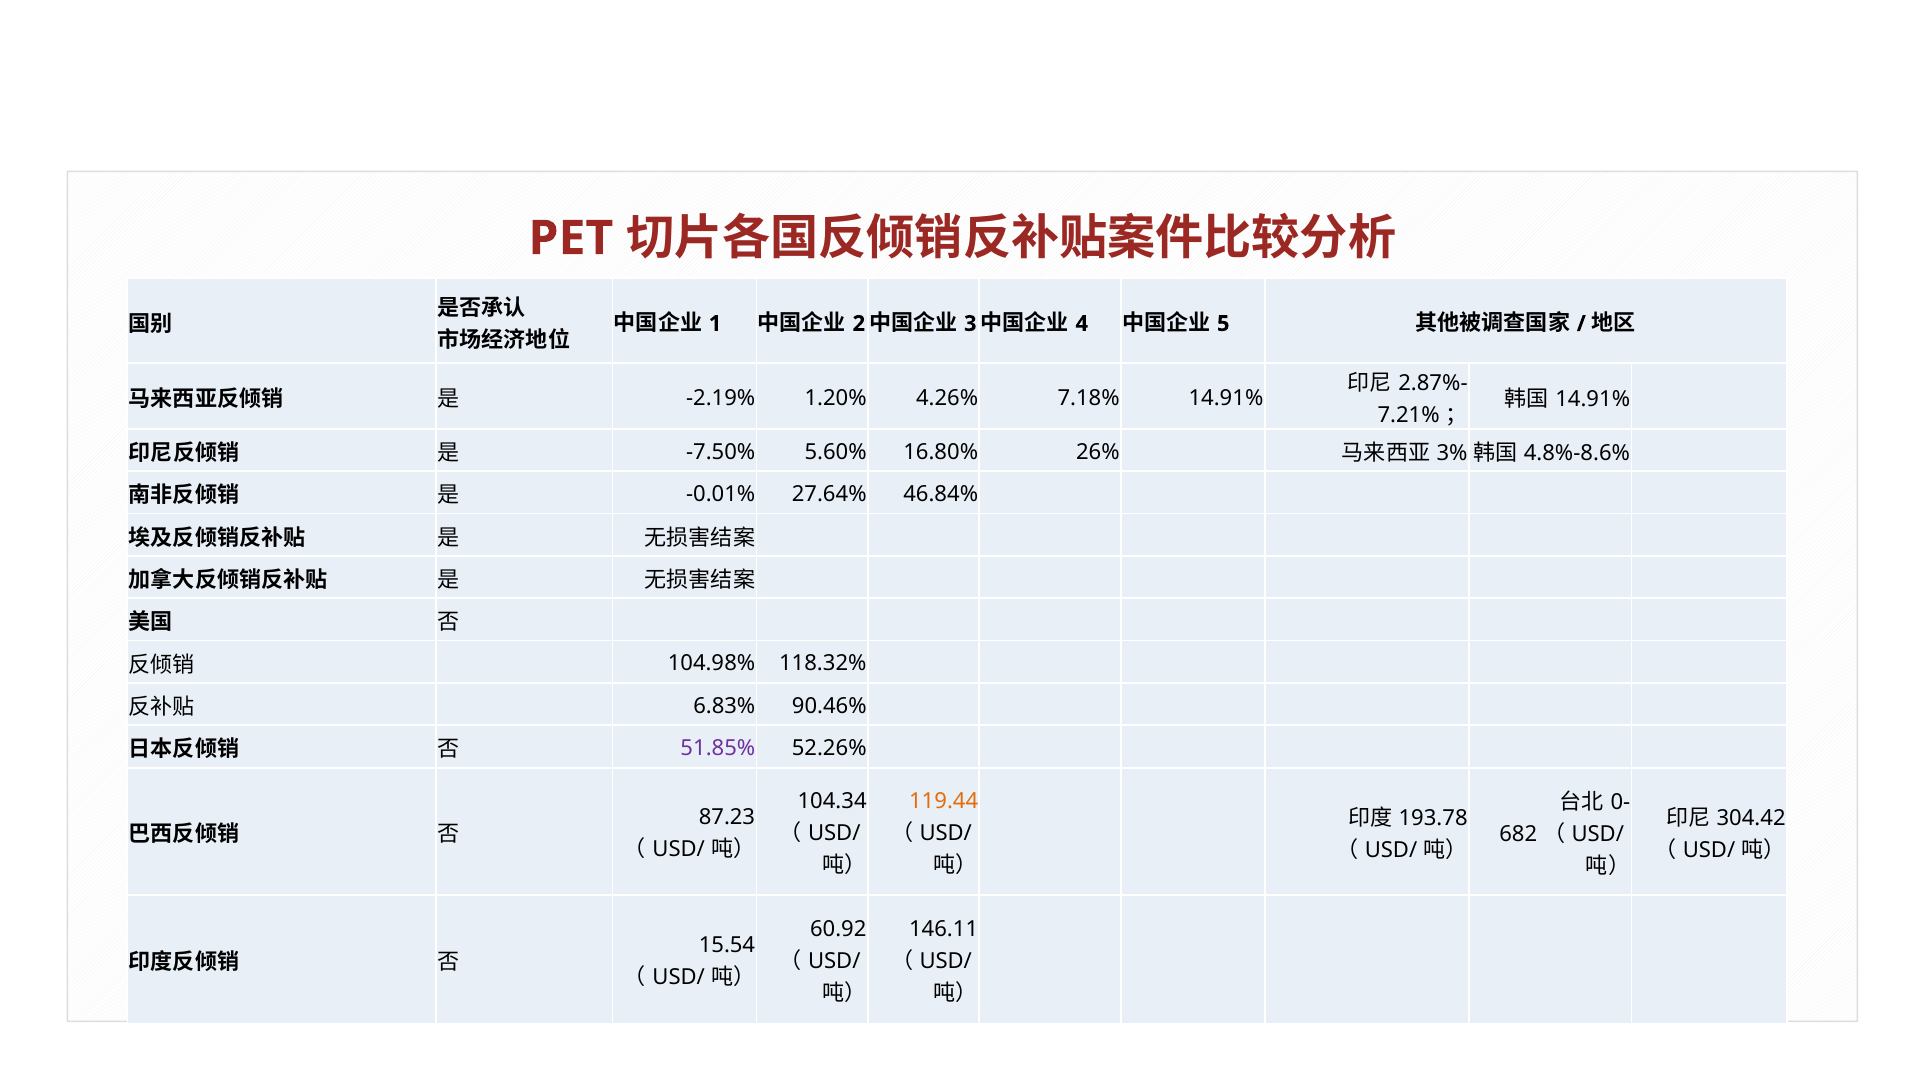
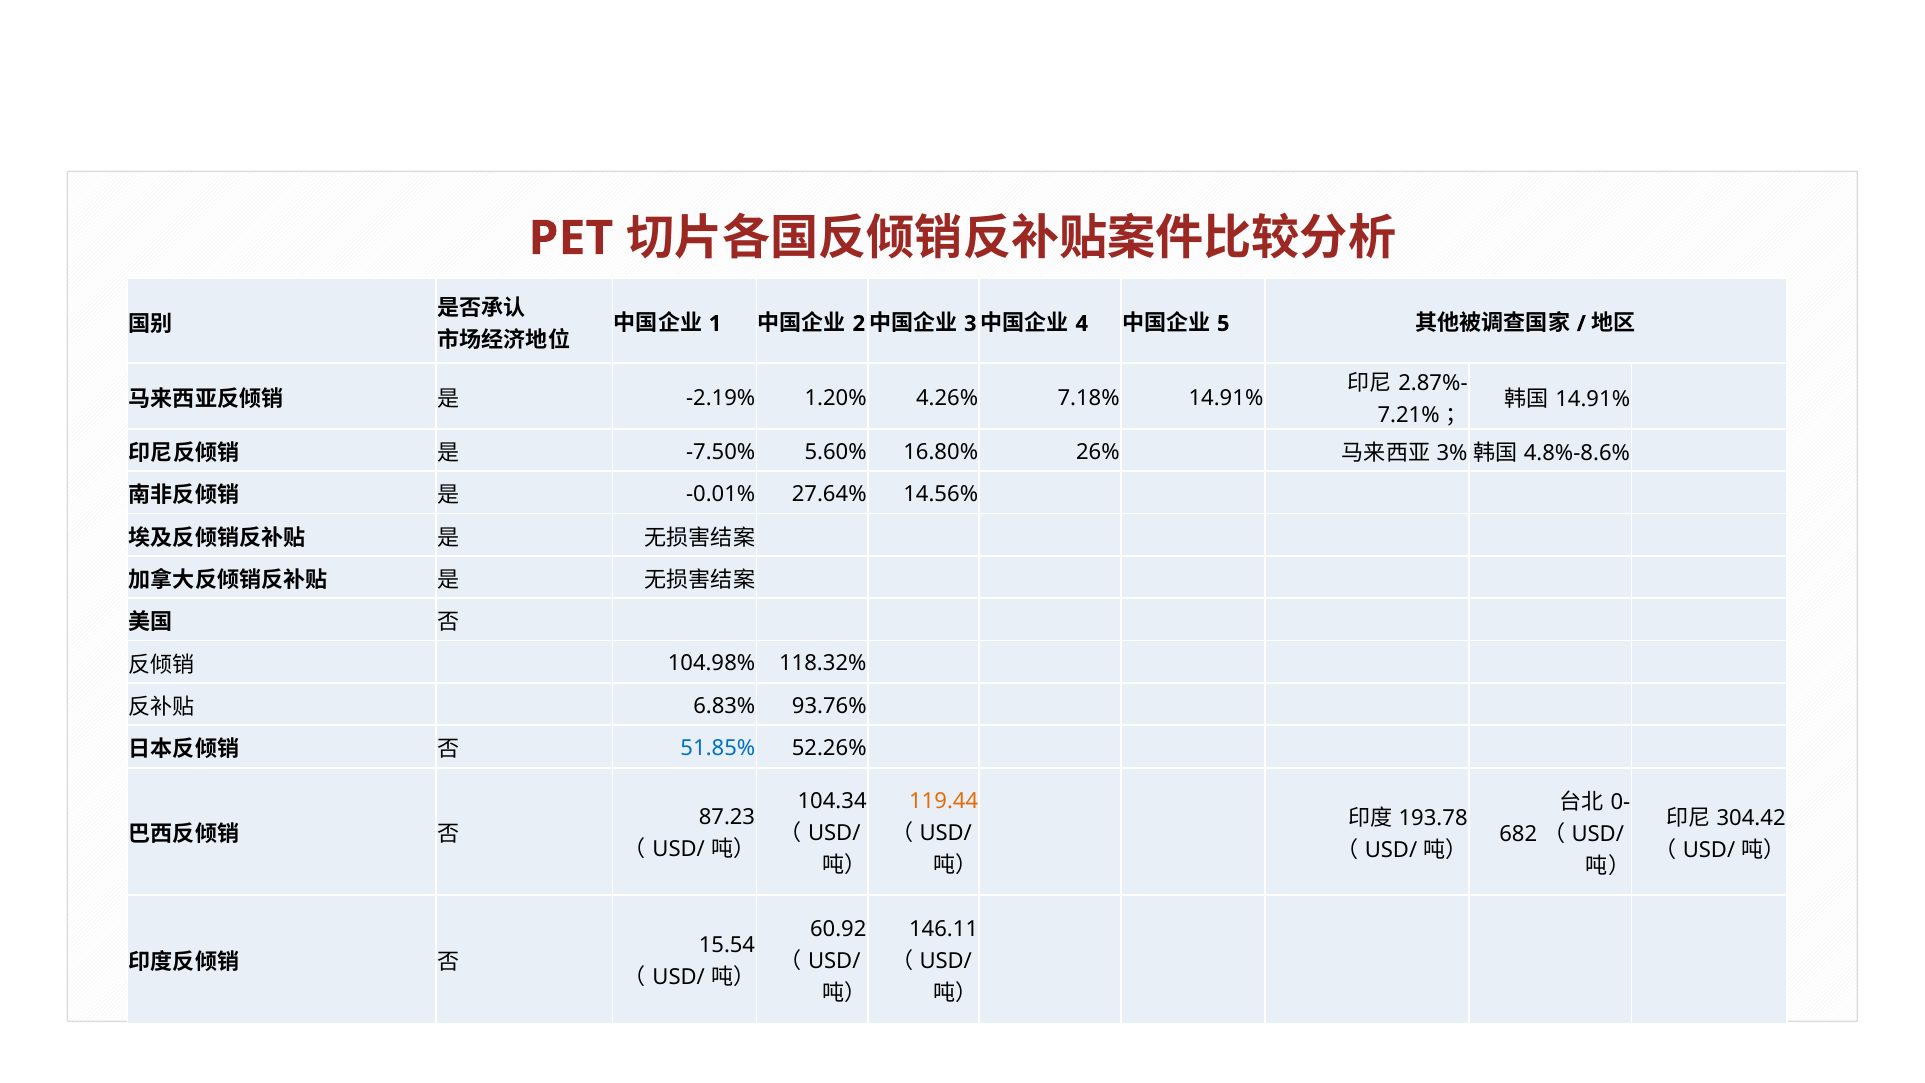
46.84%: 46.84% -> 14.56% (941, 494)
90.46%: 90.46% -> 93.76% (829, 706)
51.85% colour: purple -> blue (718, 748)
